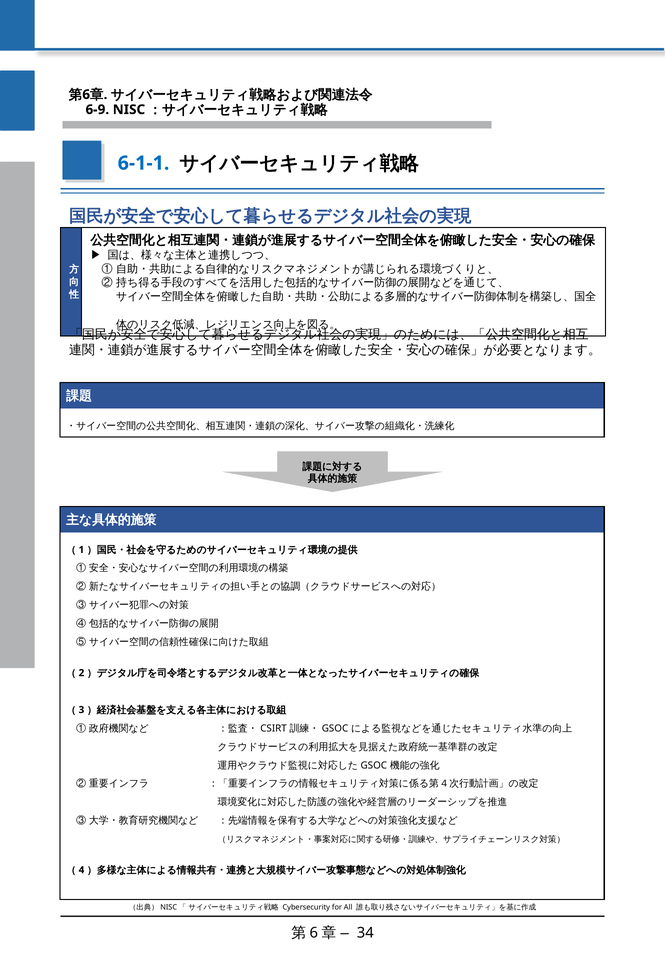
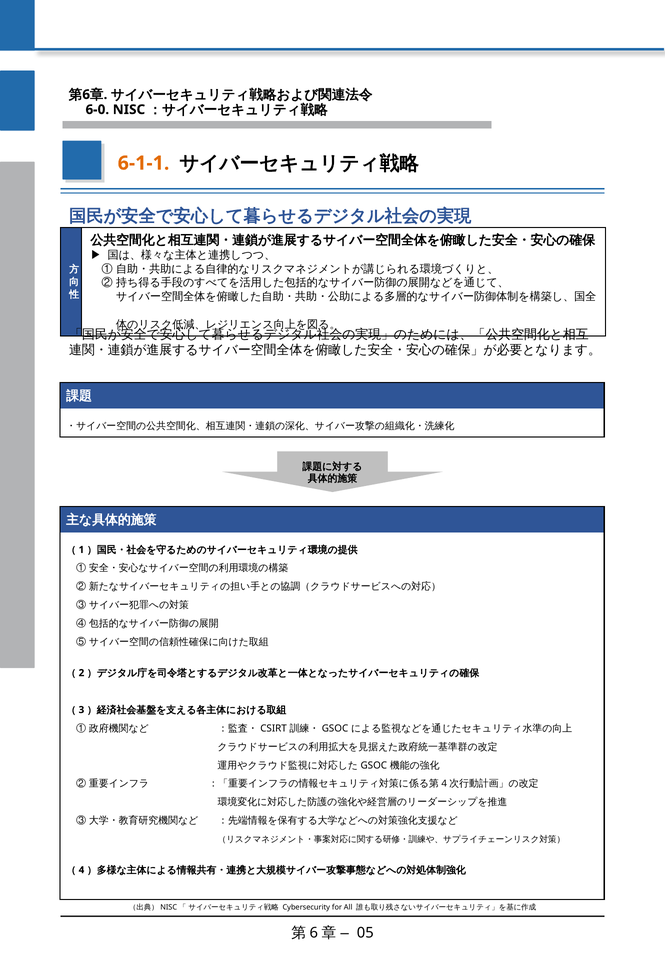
6-9: 6-9 -> 6-0 (97, 110)
6-1-1 colour: blue -> orange (144, 163)
34: 34 -> 05 (365, 933)
